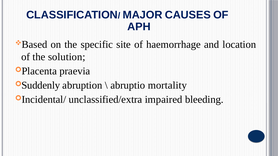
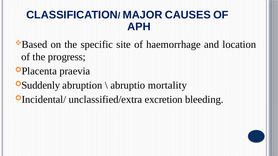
solution: solution -> progress (67, 57)
impaired: impaired -> excretion (164, 100)
